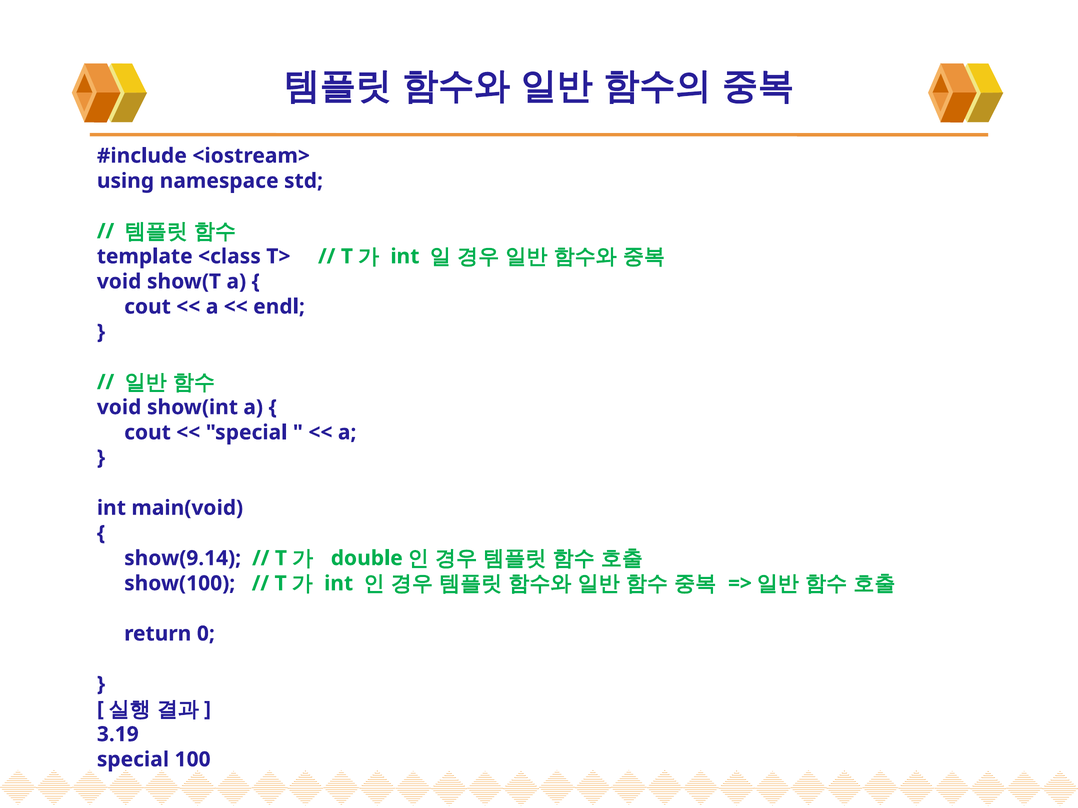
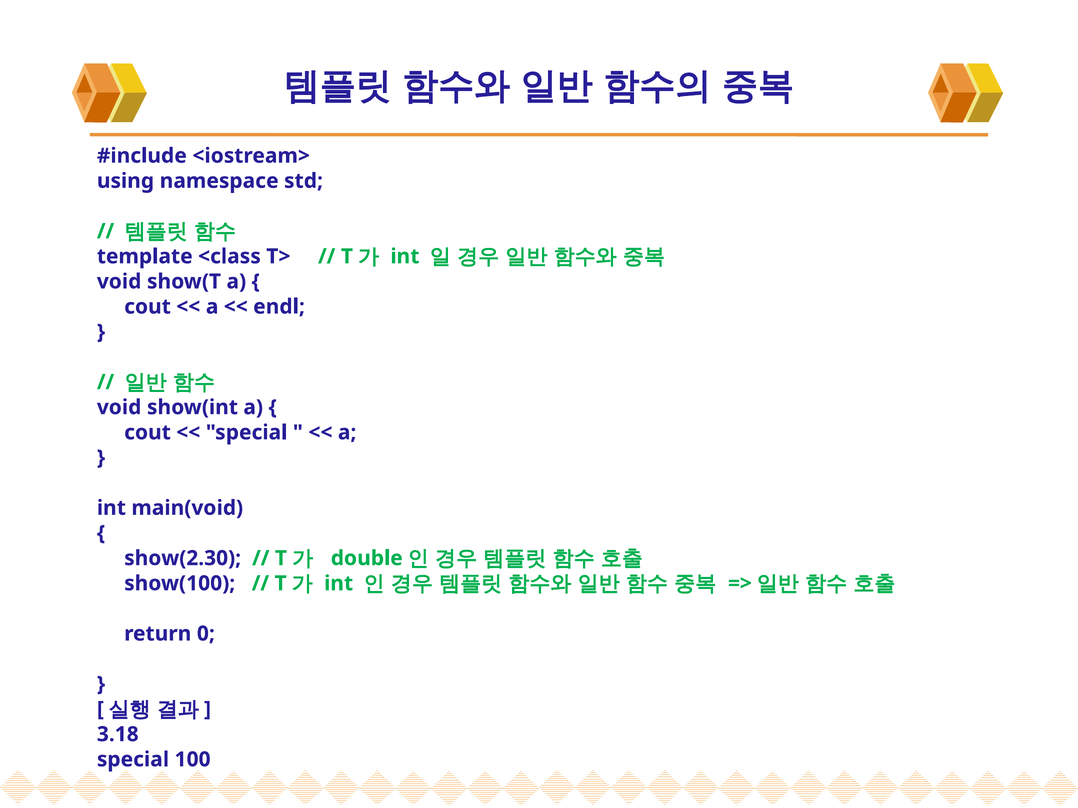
show(9.14: show(9.14 -> show(2.30 (183, 559)
3.19: 3.19 -> 3.18 (118, 735)
